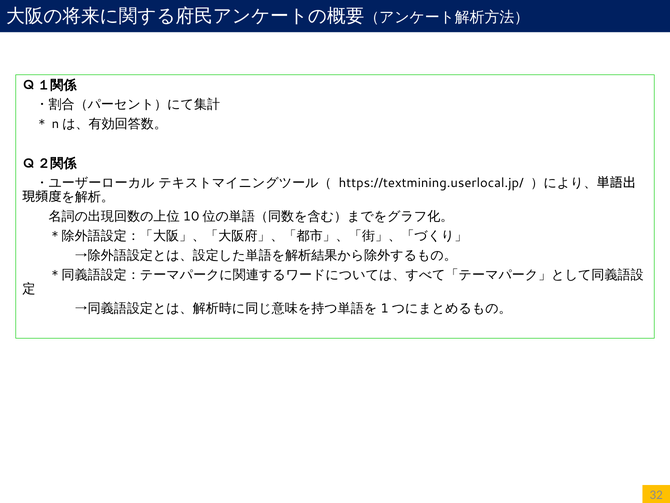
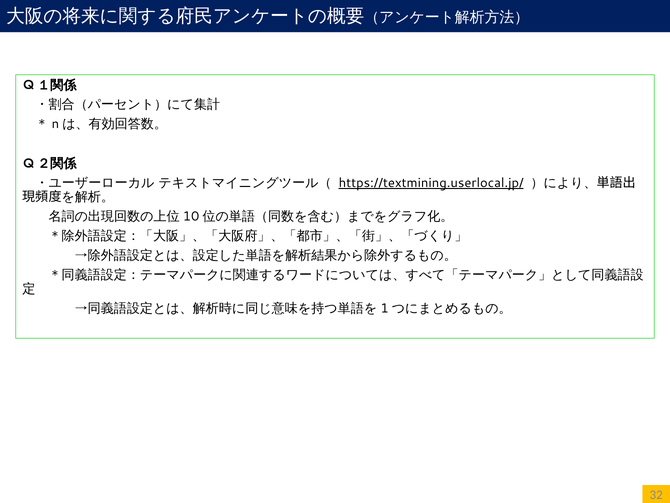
https://textmining.userlocal.jp/ underline: none -> present (431, 183)
